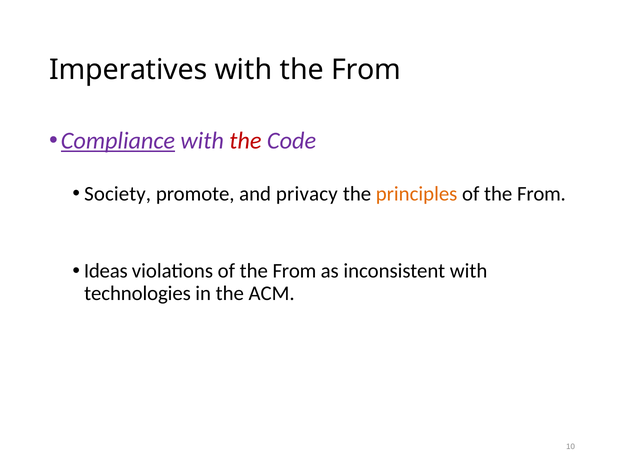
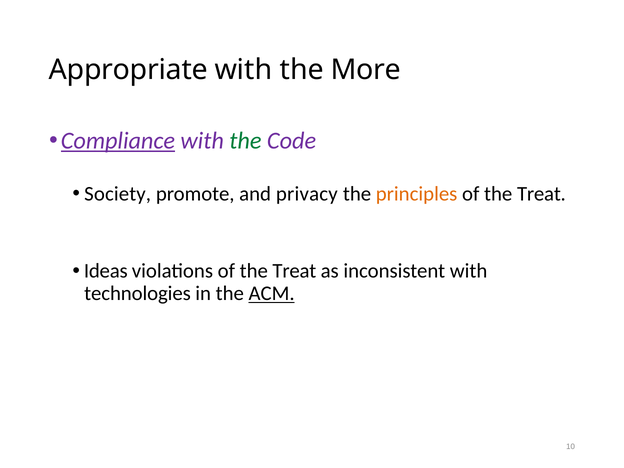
Imperatives: Imperatives -> Appropriate (128, 70)
with the From: From -> More (366, 70)
the colour: red -> green (245, 141)
From: From -> Treat (541, 194)
violations of the From: From -> Treat (294, 271)
ACM underline: none -> present (272, 294)
